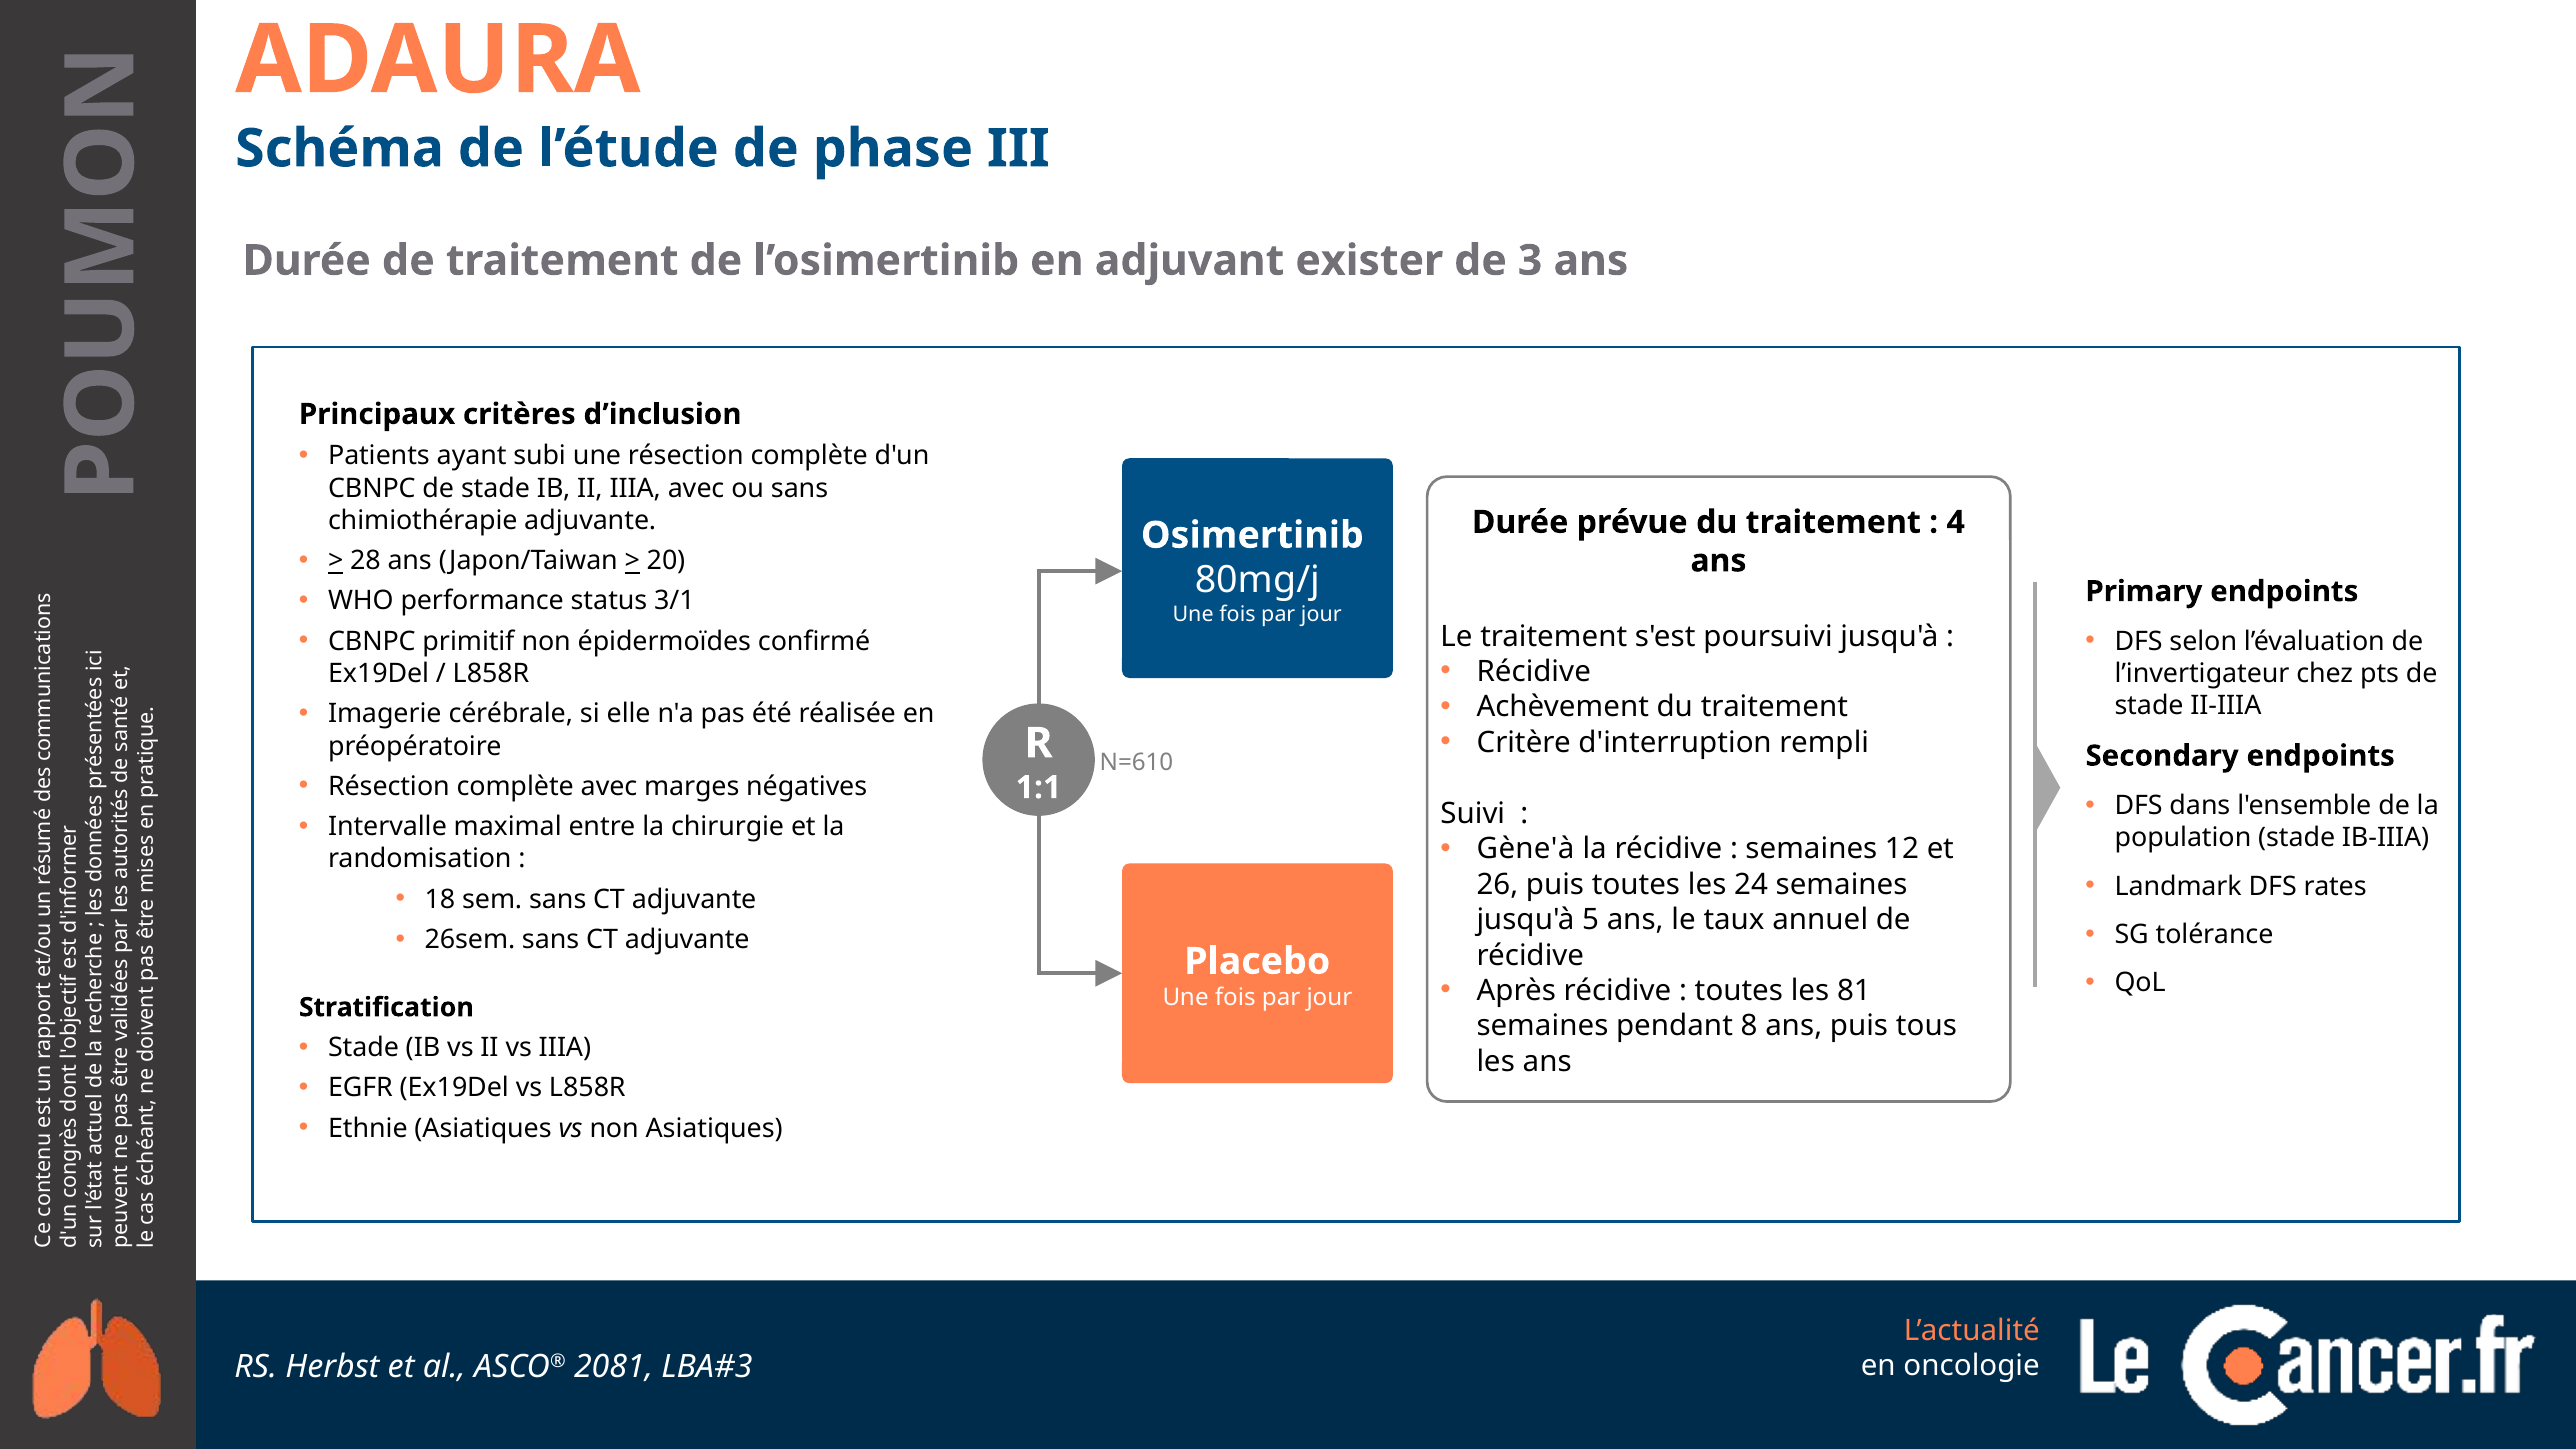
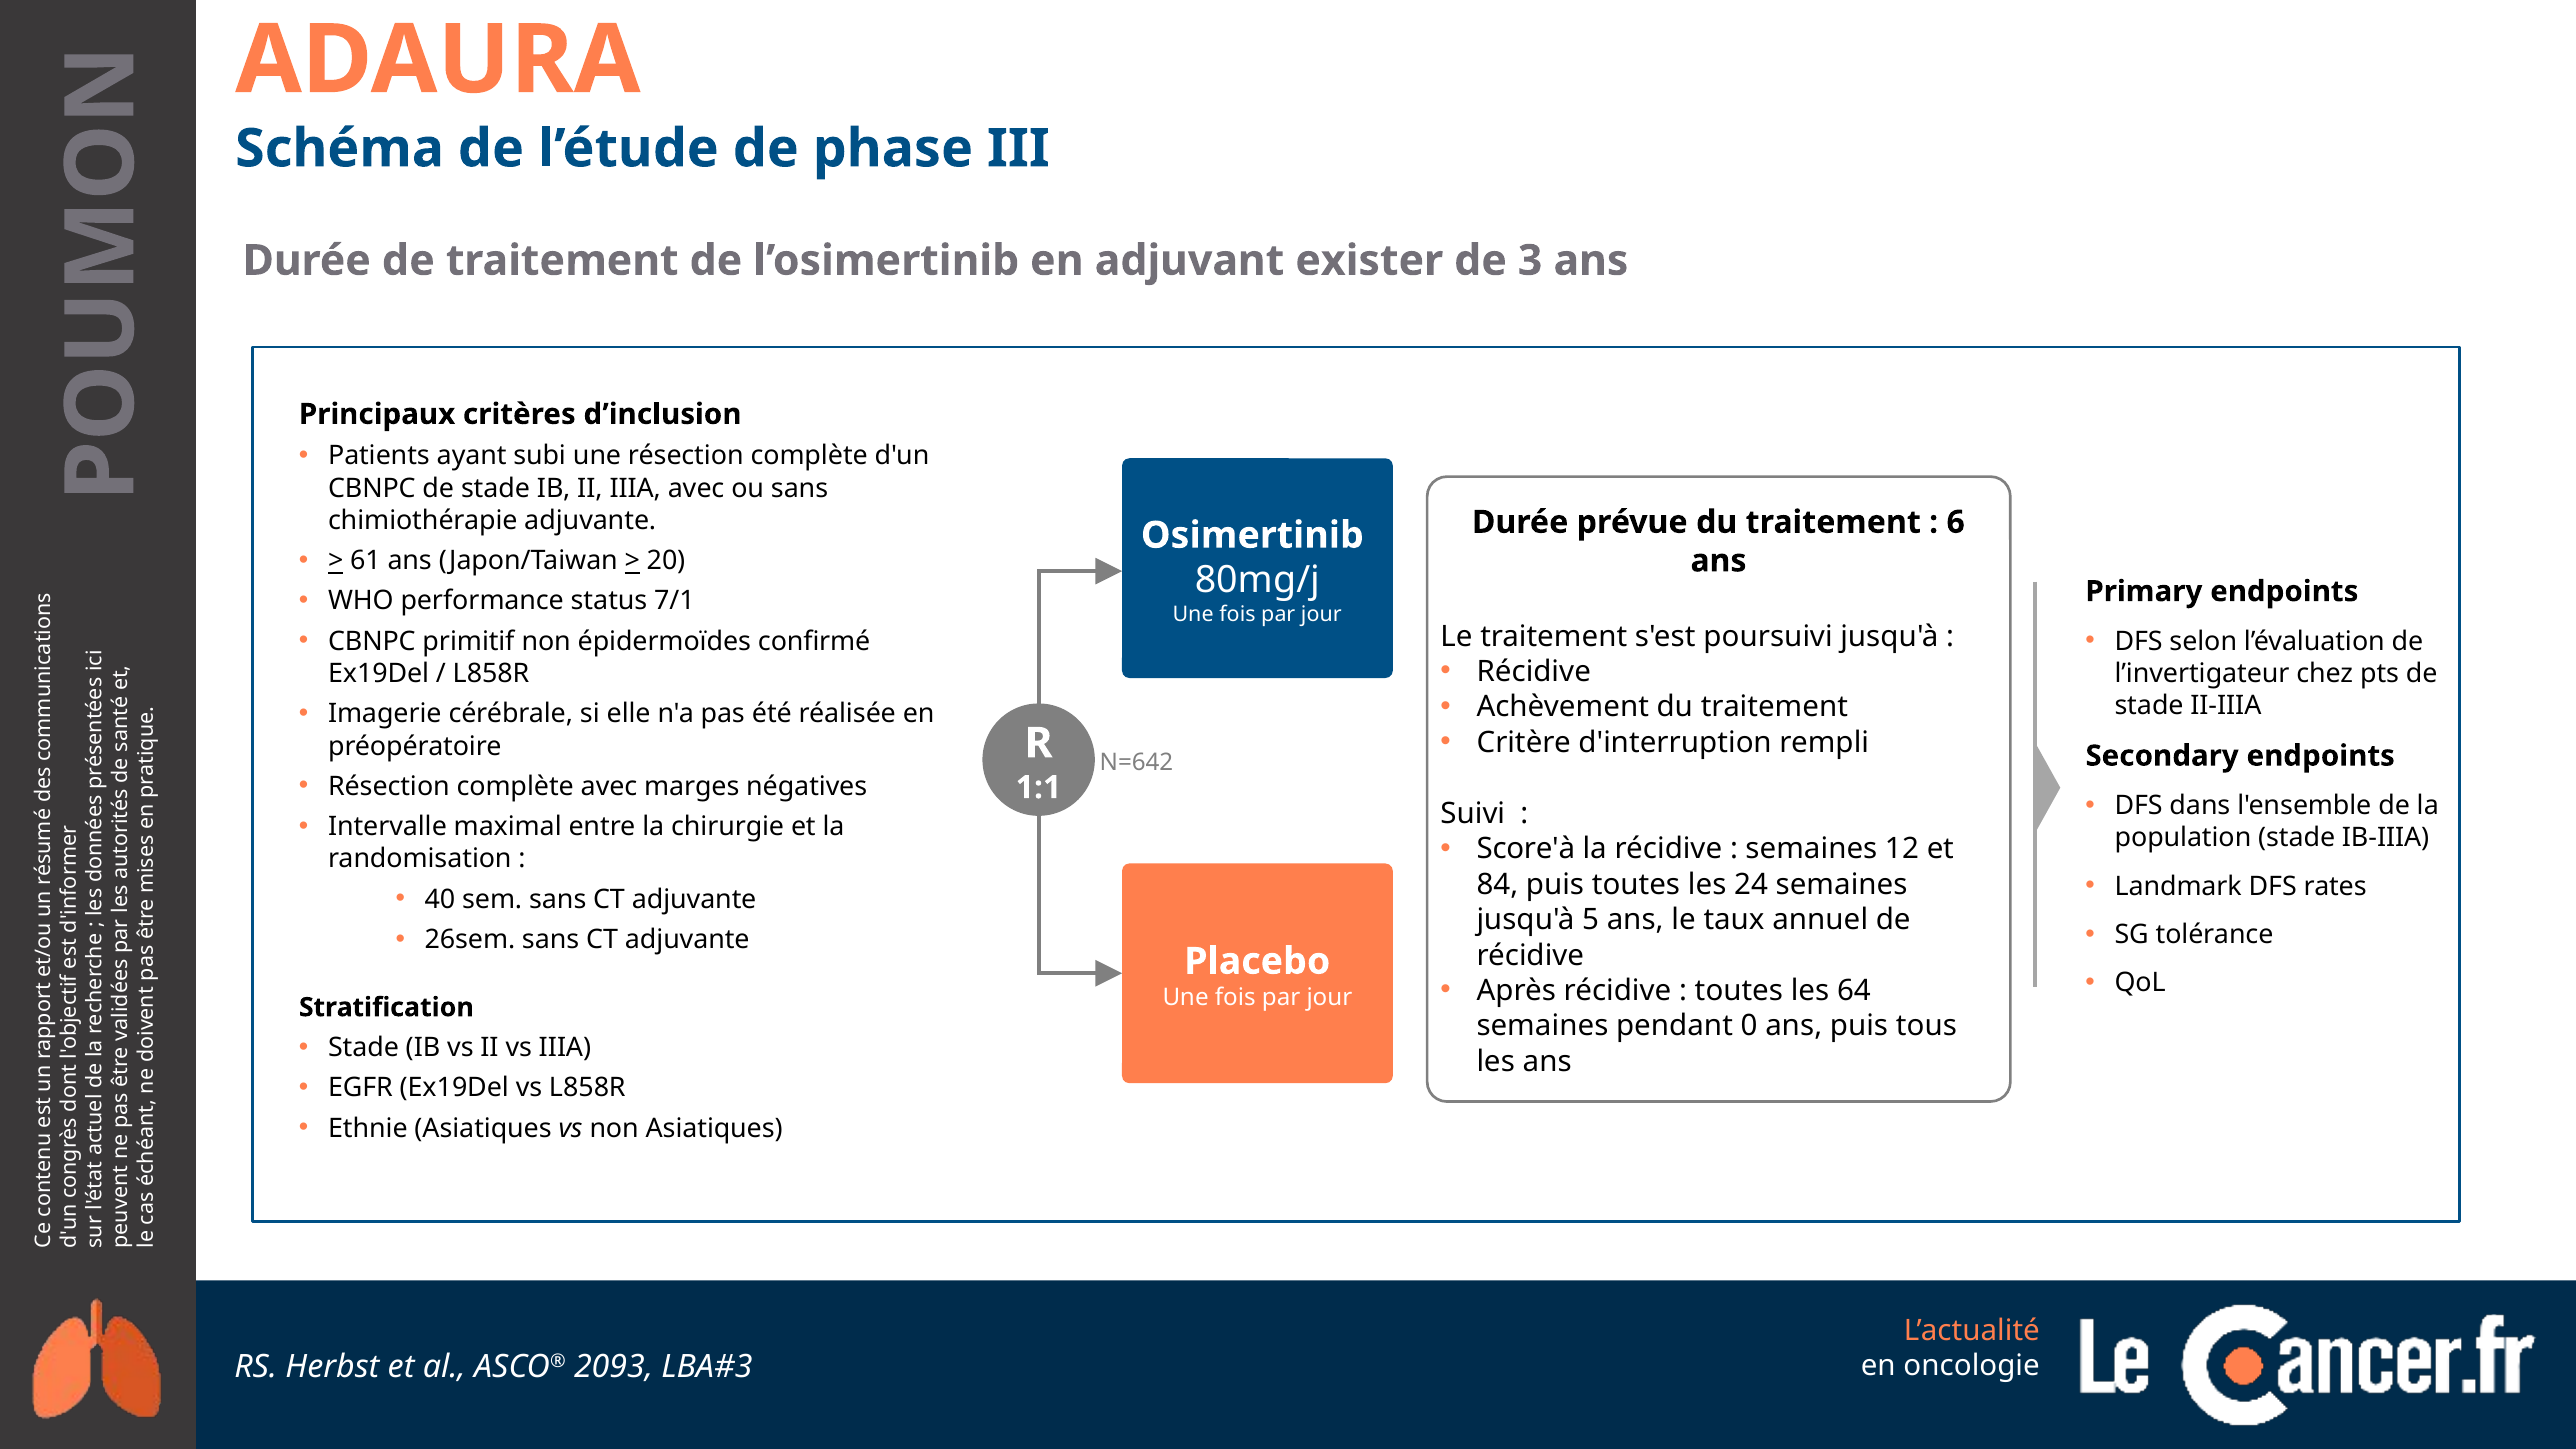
4: 4 -> 6 (1956, 522)
28: 28 -> 61 (365, 561)
3/1: 3/1 -> 7/1 (674, 601)
N=610: N=610 -> N=642 (1136, 763)
Gène'à: Gène'à -> Score'à (1526, 849)
26: 26 -> 84 (1497, 884)
18: 18 -> 40 (440, 899)
81: 81 -> 64 (1854, 991)
8: 8 -> 0 (1749, 1026)
2081: 2081 -> 2093 (614, 1367)
